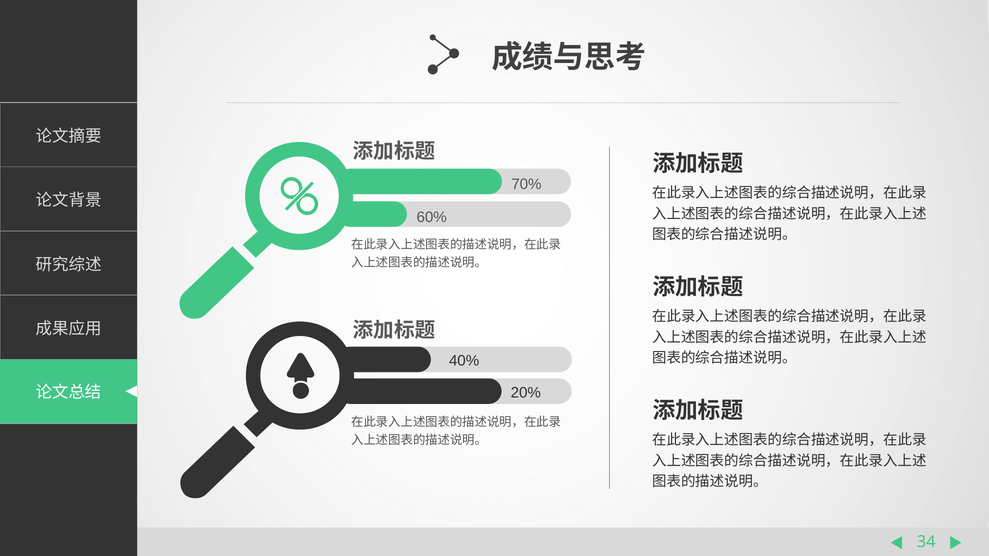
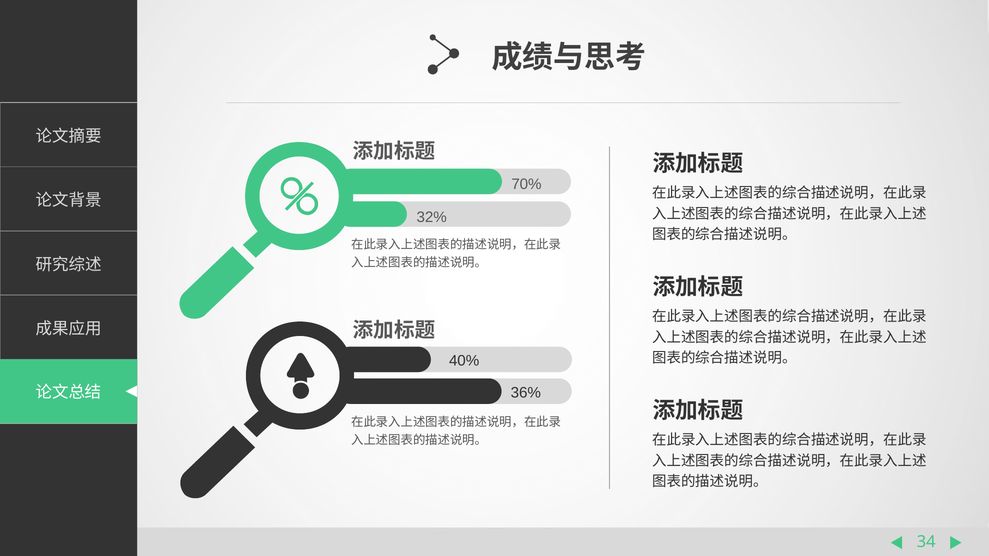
60%: 60% -> 32% (432, 217)
20%: 20% -> 36% (526, 393)
